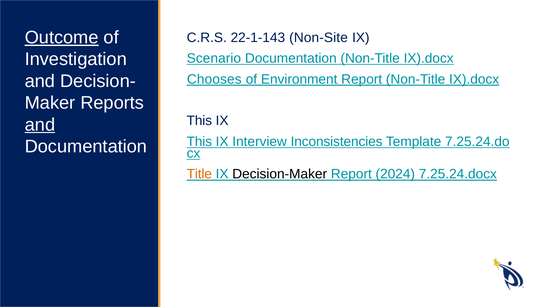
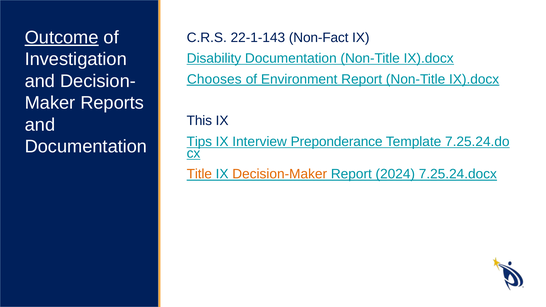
Non-Site: Non-Site -> Non-Fact (319, 38)
Scenario: Scenario -> Disability (214, 58)
and underline: present -> none (40, 125)
This: This -> Tips (199, 142)
Inconsistencies: Inconsistencies -> Preponderance (337, 142)
Decision-Maker colour: black -> orange (280, 174)
